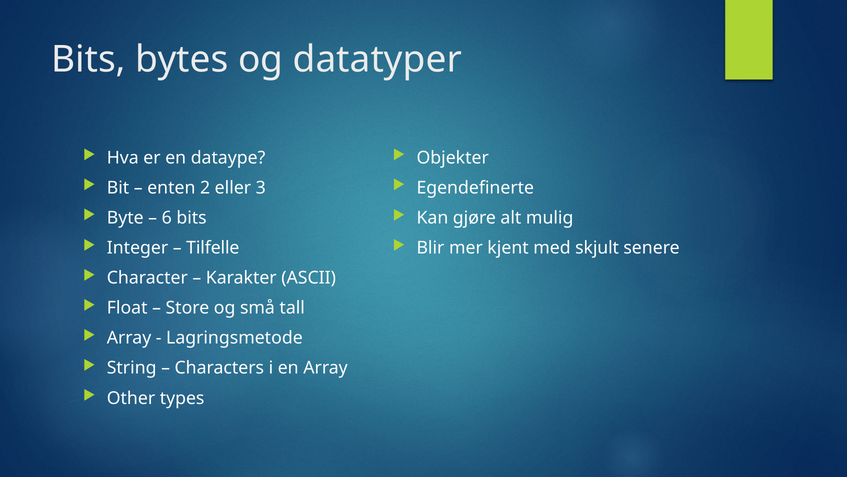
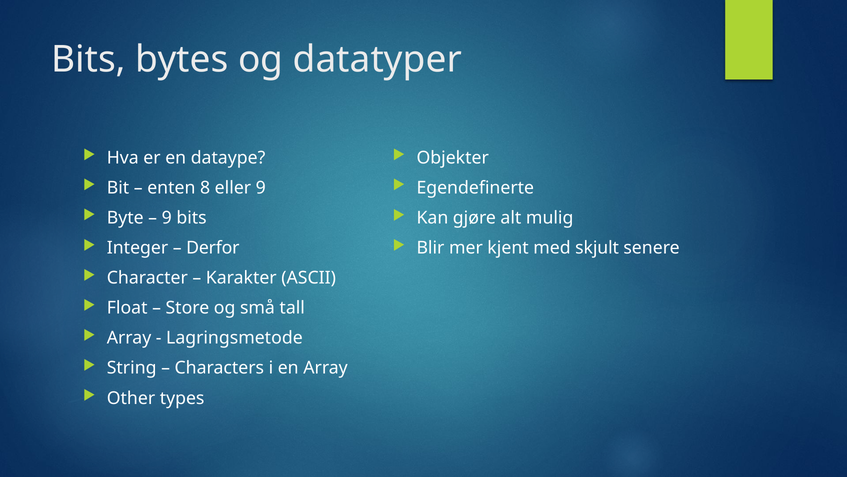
2: 2 -> 8 (205, 188)
eller 3: 3 -> 9 (261, 188)
6: 6 -> 9 (167, 218)
Tilfelle: Tilfelle -> Derfor (213, 248)
